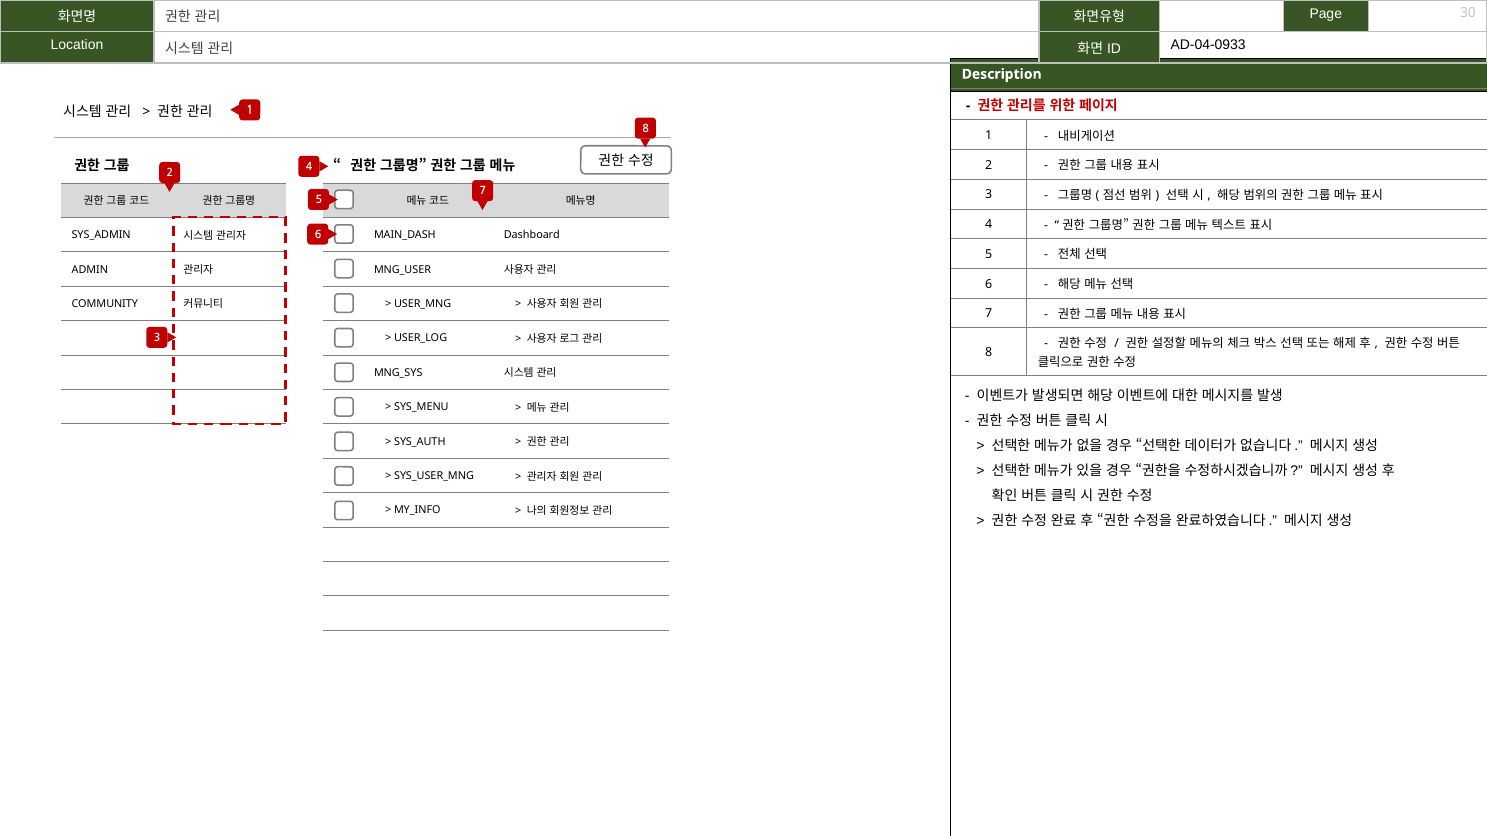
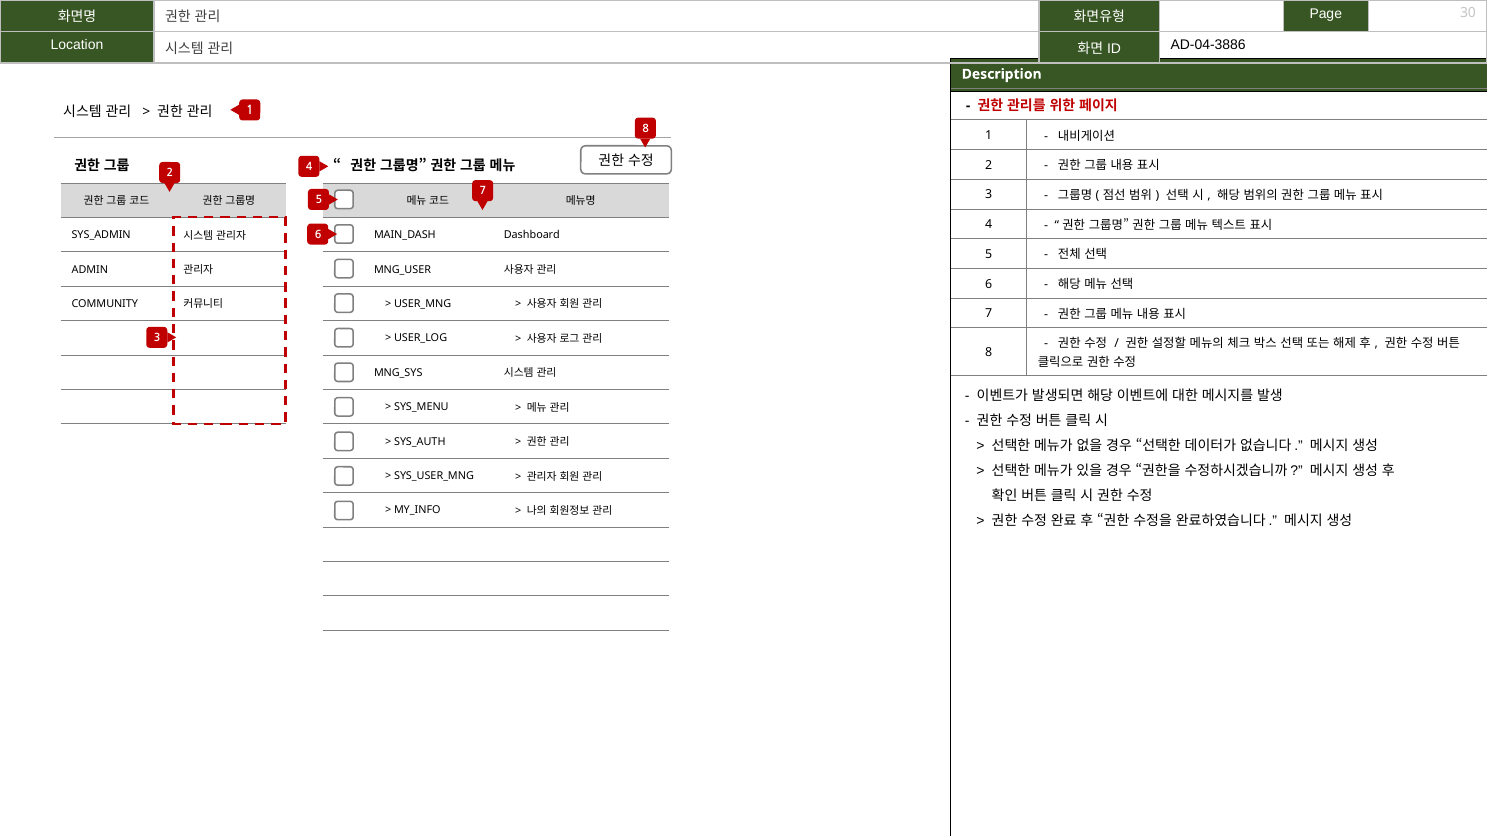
AD-04-0933: AD-04-0933 -> AD-04-3886 (1208, 45)
